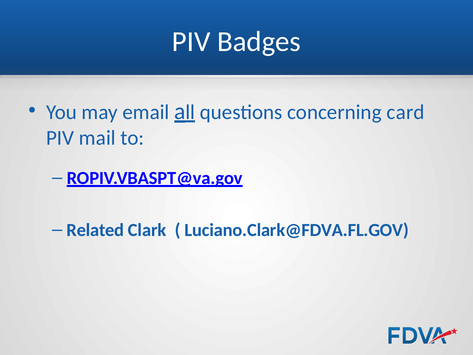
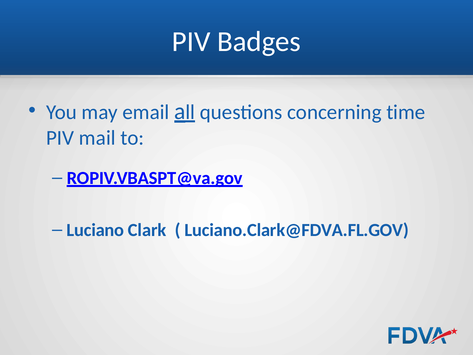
card: card -> time (406, 112)
Related: Related -> Luciano (95, 230)
